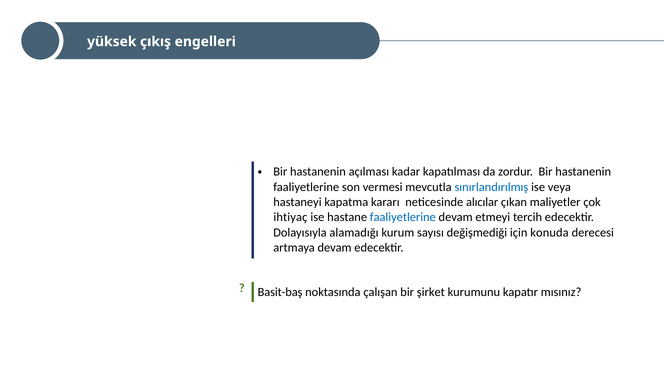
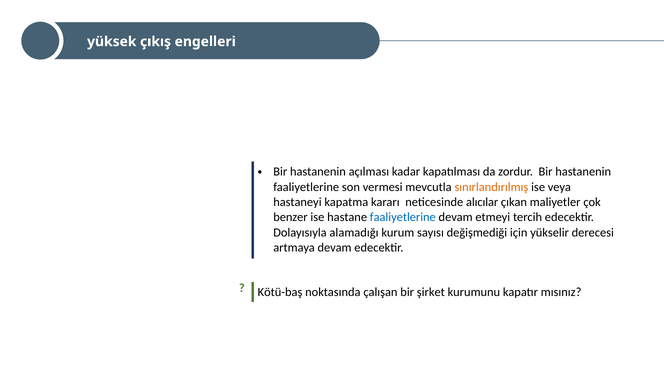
sınırlandırılmış colour: blue -> orange (491, 187)
ihtiyaç: ihtiyaç -> benzer (290, 218)
konuda: konuda -> yükselir (550, 233)
Basit-baş: Basit-baş -> Kötü-baş (280, 292)
